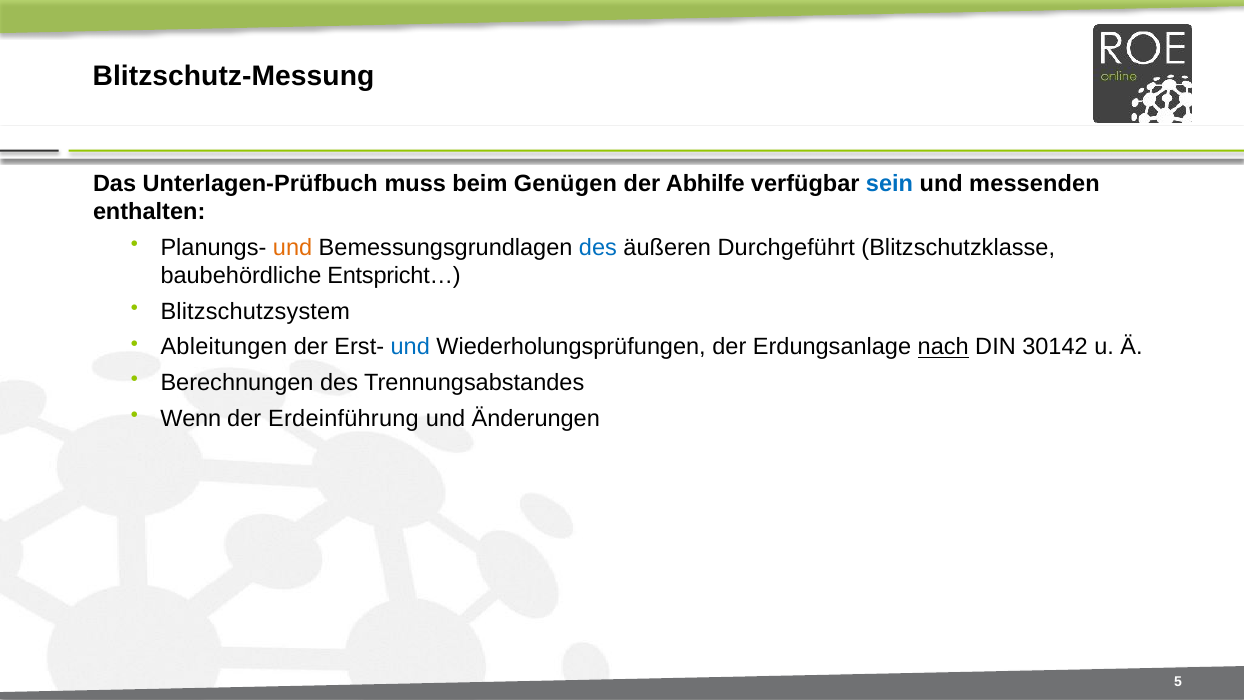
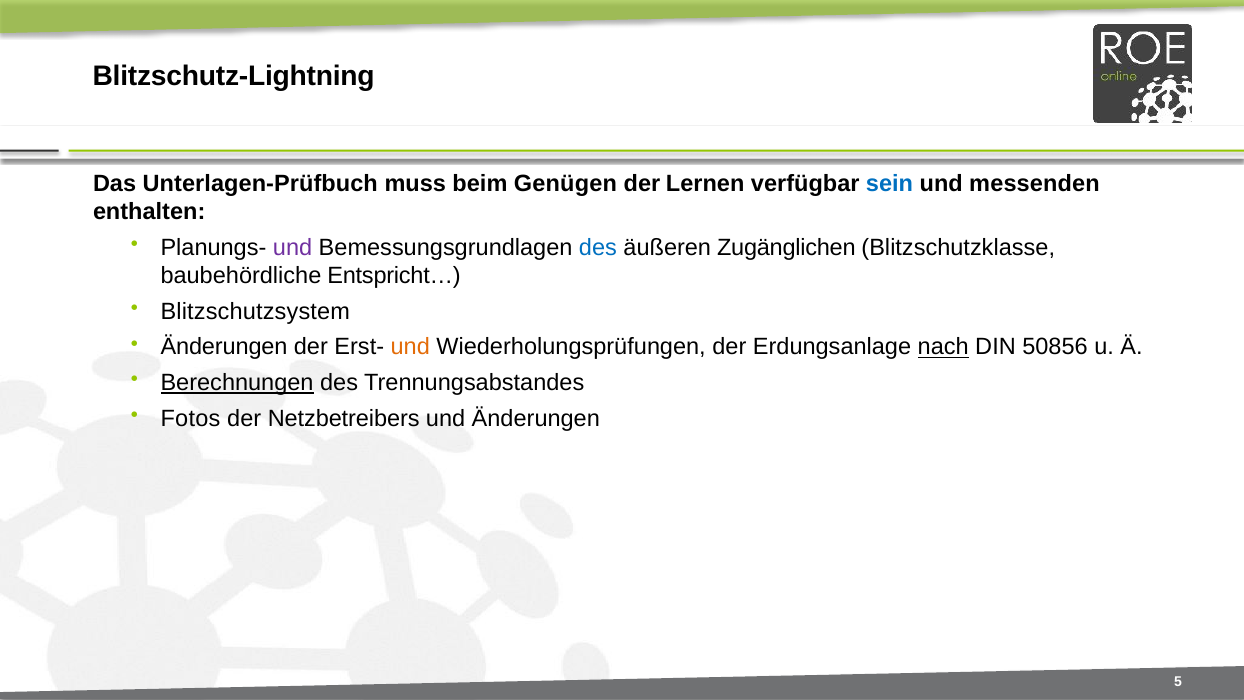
Blitzschutz-Messung: Blitzschutz-Messung -> Blitzschutz-Lightning (234, 76)
Abhilfe: Abhilfe -> Lernen (705, 184)
und colour: orange -> purple (293, 248)
Durchgeführt: Durchgeführt -> Zugänglichen (786, 248)
Ableitungen: Ableitungen -> Änderungen (224, 347)
und colour: blue -> orange (410, 347)
30142: 30142 -> 50856 (1055, 347)
Berechnungen underline: none -> present (237, 383)
Wenn: Wenn -> Fotos (191, 418)
Erdeinführung: Erdeinführung -> Netzbetreibers (344, 418)
